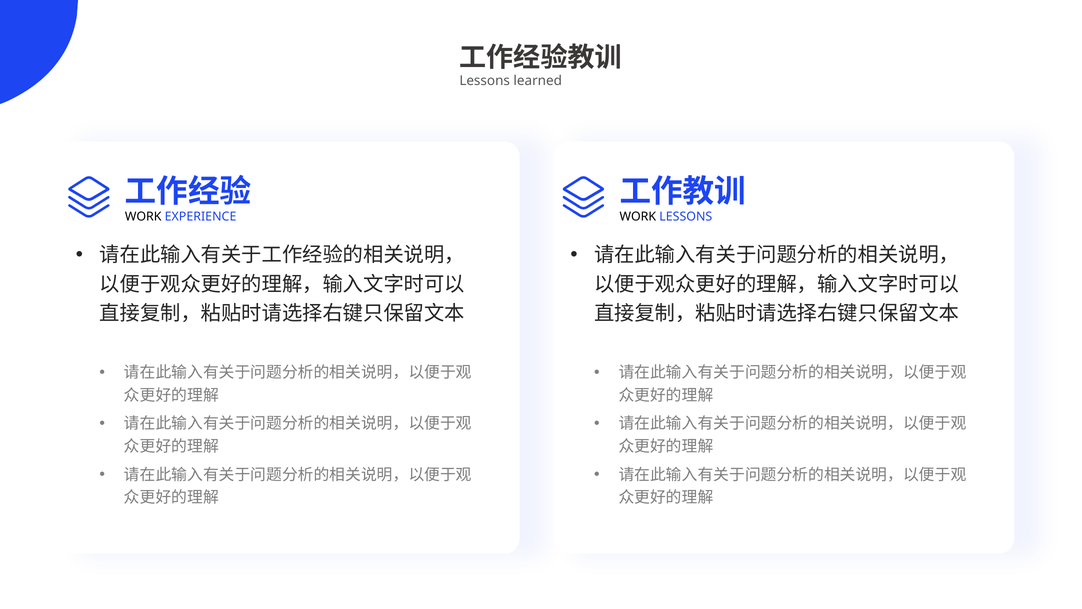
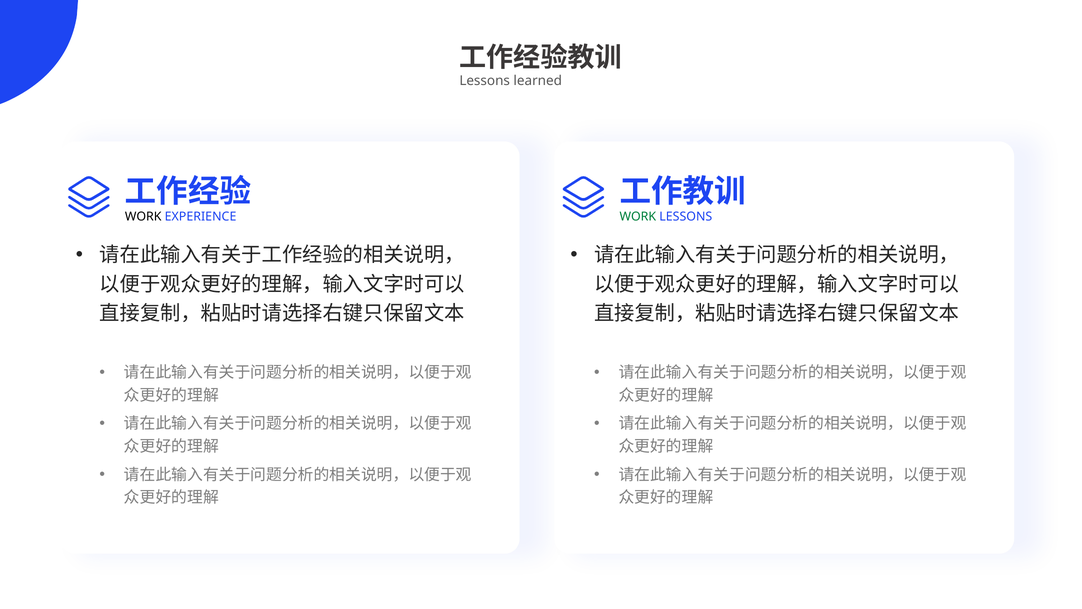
WORK colour: black -> green (638, 217)
